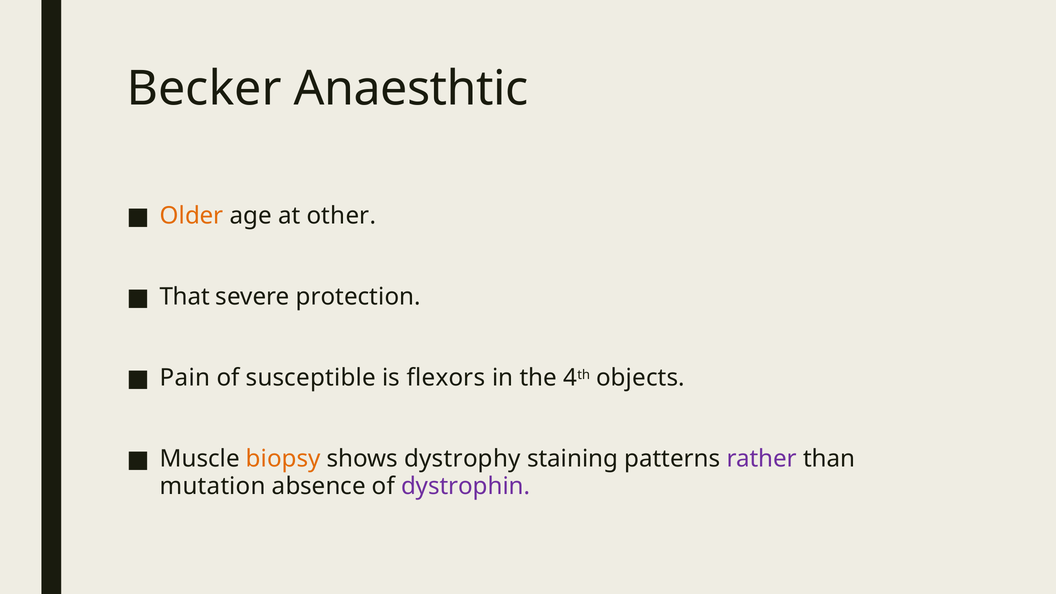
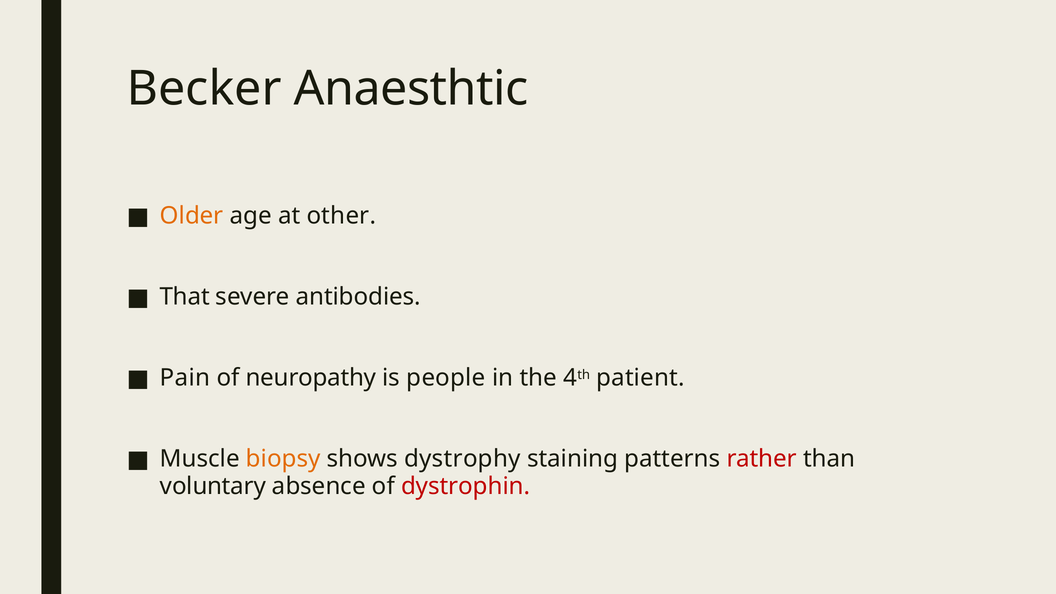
protection: protection -> antibodies (358, 297)
susceptible: susceptible -> neuropathy (311, 378)
flexors: flexors -> people (446, 378)
objects: objects -> patient (640, 378)
rather colour: purple -> red (762, 459)
mutation: mutation -> voluntary (213, 486)
dystrophin colour: purple -> red (466, 486)
